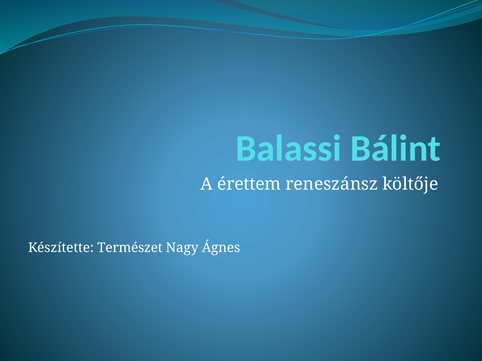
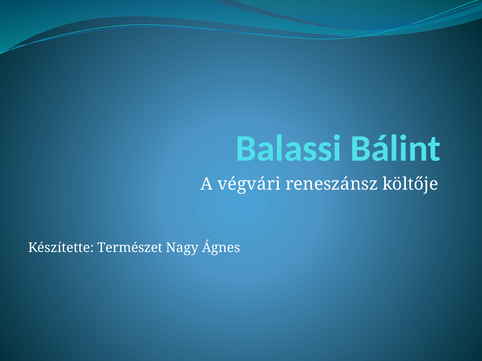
érettem: érettem -> végvári (249, 184)
